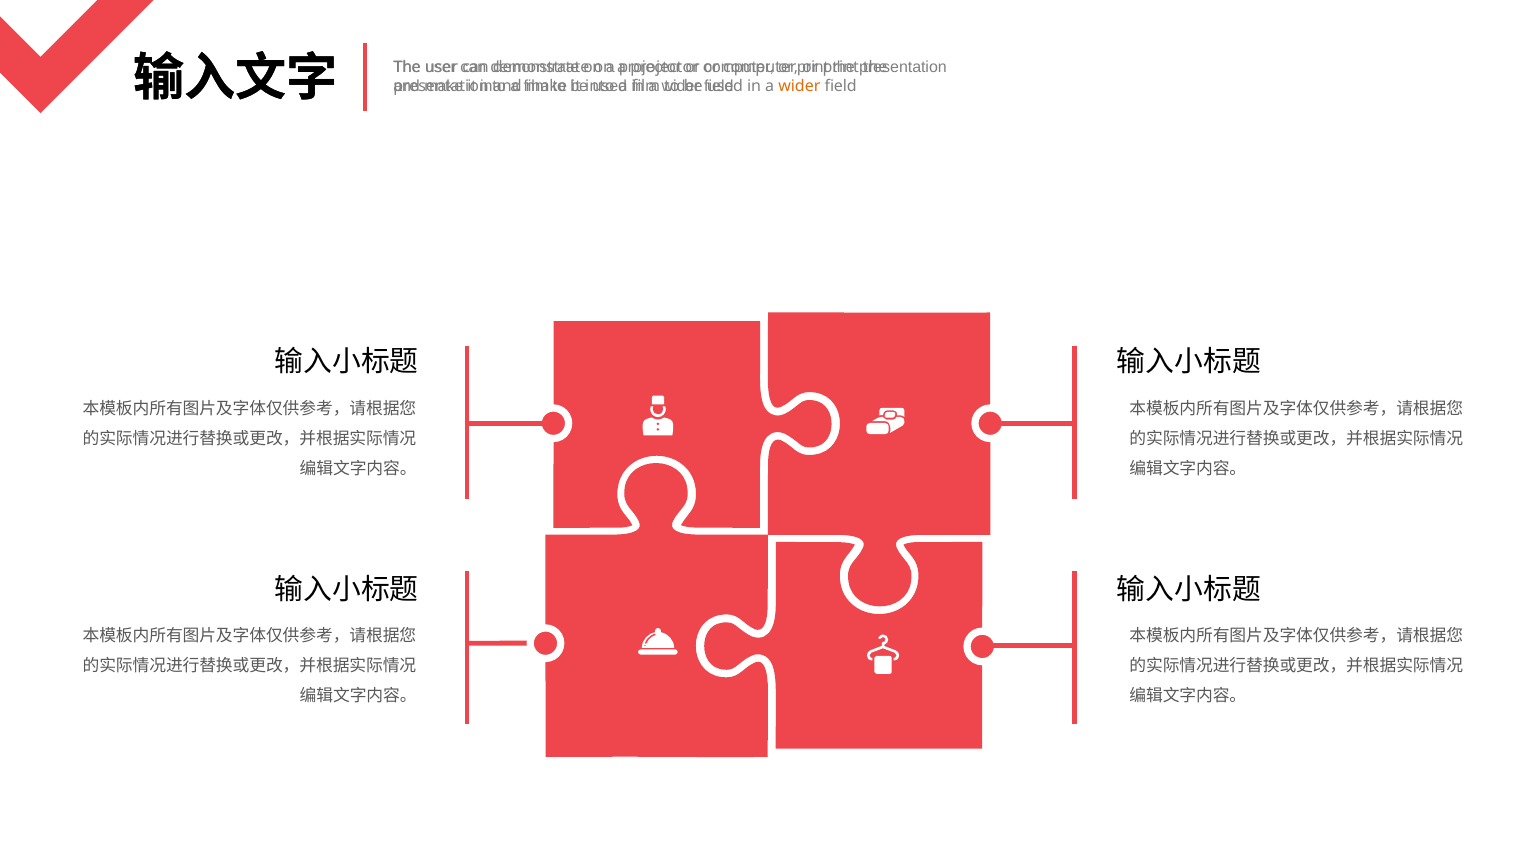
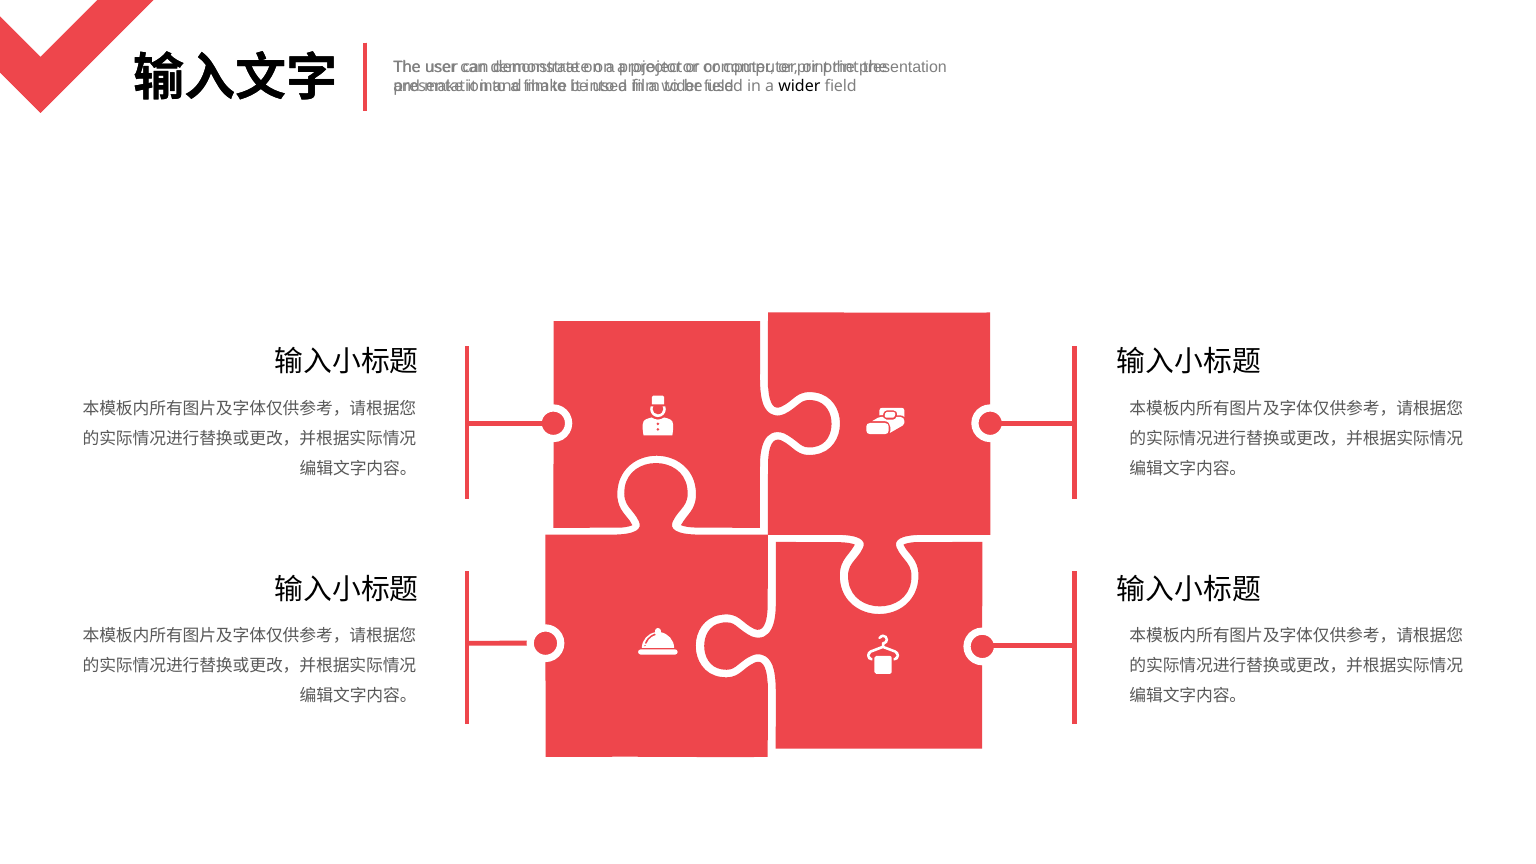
wider colour: orange -> black (799, 86)
